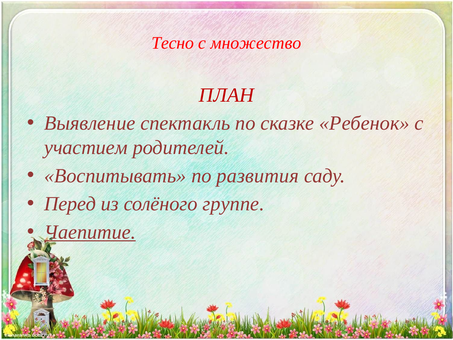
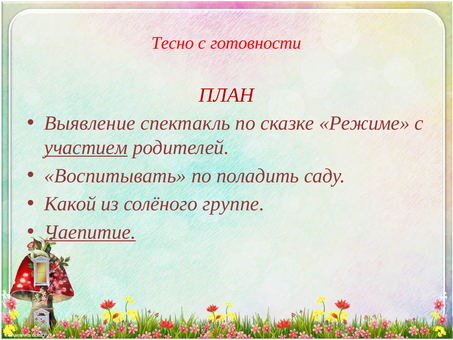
множество: множество -> готовности (256, 43)
Ребенок: Ребенок -> Режиме (364, 123)
участием underline: none -> present (86, 147)
развития: развития -> поладить (258, 176)
Перед: Перед -> Какой (70, 204)
